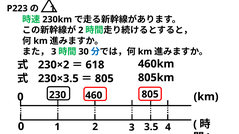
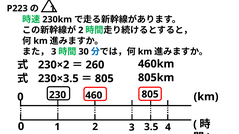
618: 618 -> 260 (95, 65)
